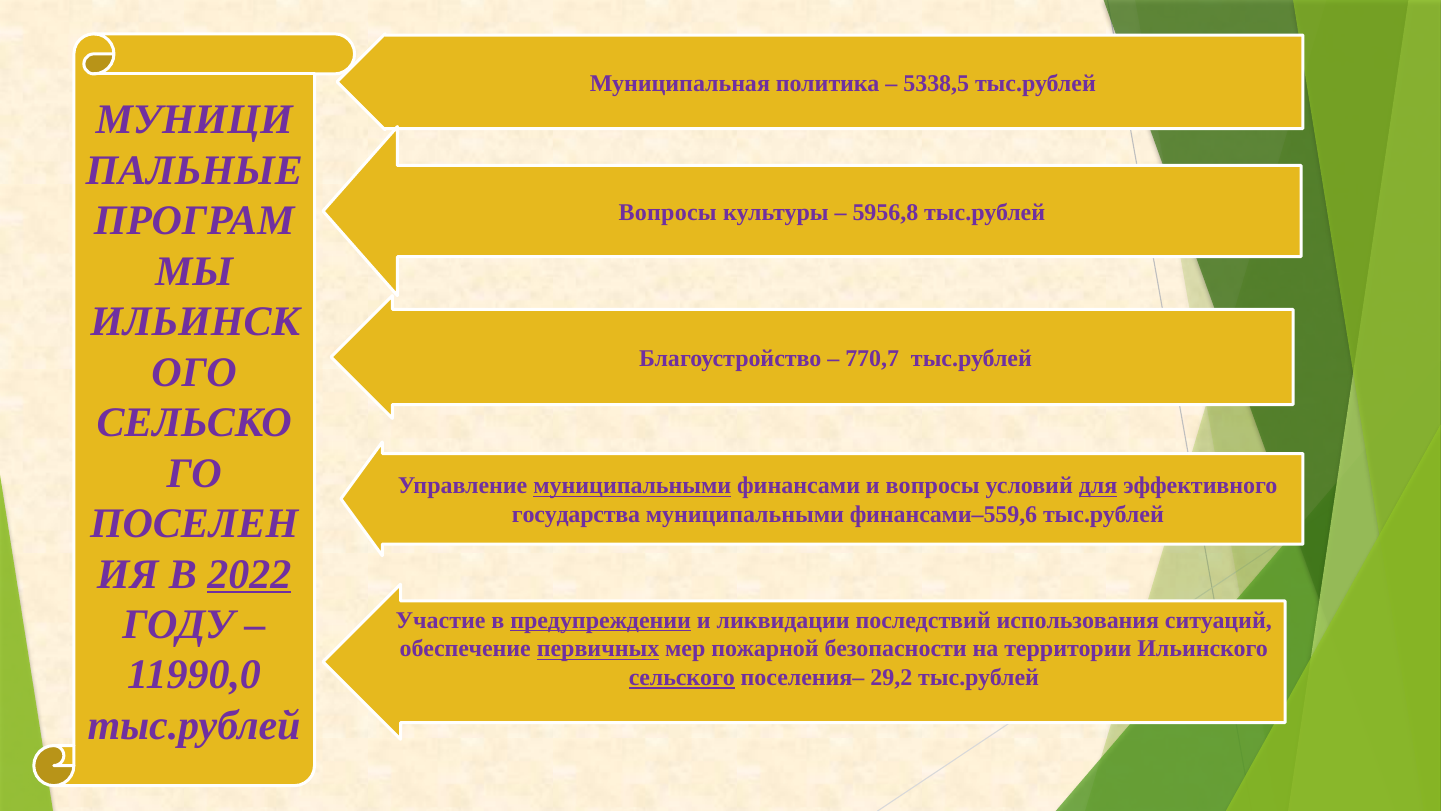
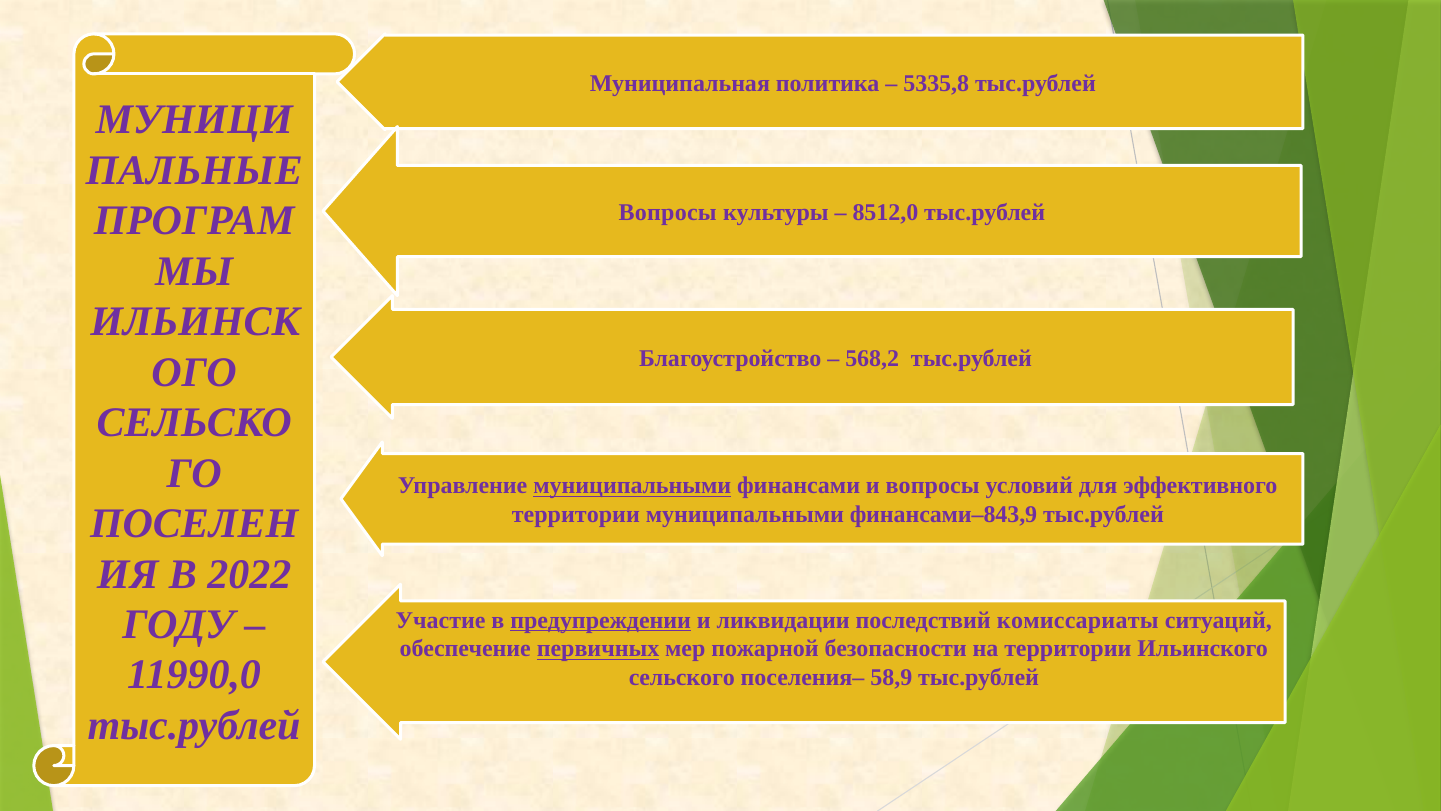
5338,5: 5338,5 -> 5335,8 (936, 83)
5956,8: 5956,8 -> 8512,0 (885, 213)
770,7: 770,7 -> 568,2 (872, 358)
для underline: present -> none (1098, 486)
государства: государства -> территории (576, 515)
финансами–559,6: финансами–559,6 -> финансами–843,9 (943, 515)
2022 underline: present -> none (249, 574)
использования: использования -> комиссариаты (1078, 620)
сельского underline: present -> none (682, 677)
29,2: 29,2 -> 58,9 (891, 677)
